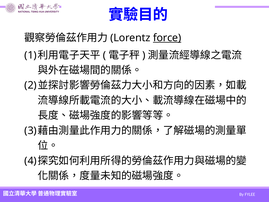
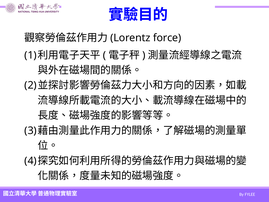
force underline: present -> none (167, 38)
